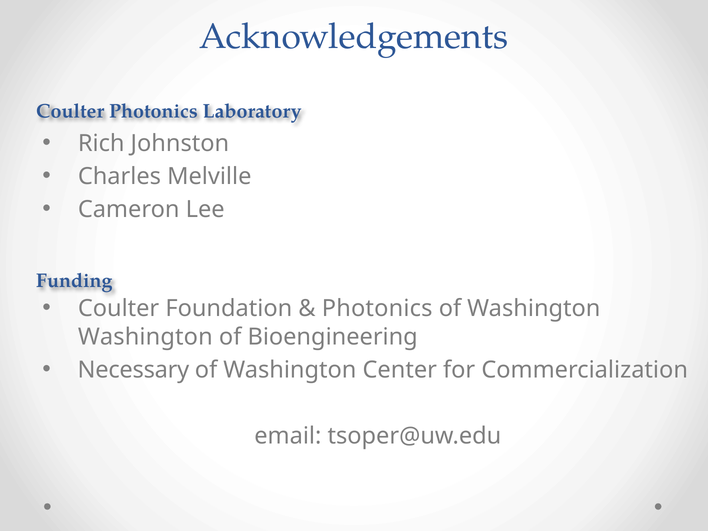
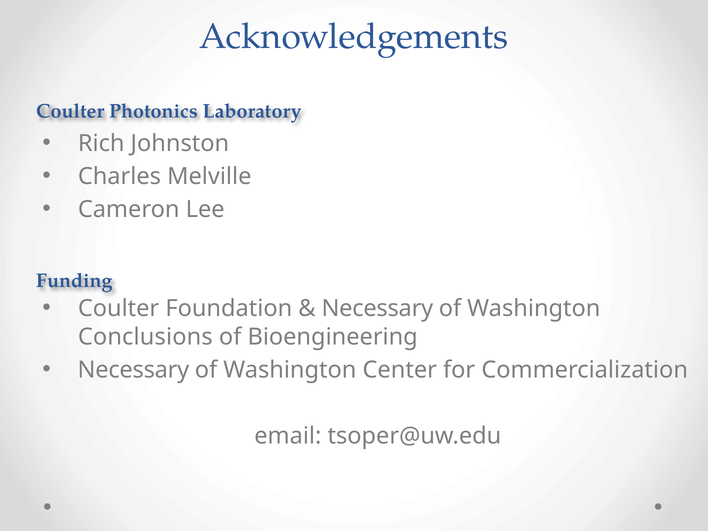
Photonics: Photonics -> Necessary (377, 308)
Washington: Washington -> Conclusions (145, 337)
